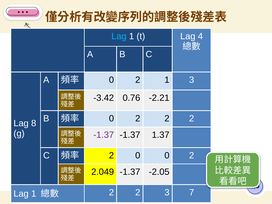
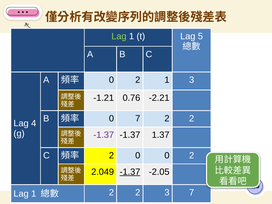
Lag colour: light blue -> light green (119, 36)
4: 4 -> 5 (200, 36)
-3.42: -3.42 -> -1.21 (104, 98)
2: 2 -> 7 (138, 119)
8: 8 -> 4 (34, 123)
-1.37 underline: none -> present (130, 172)
